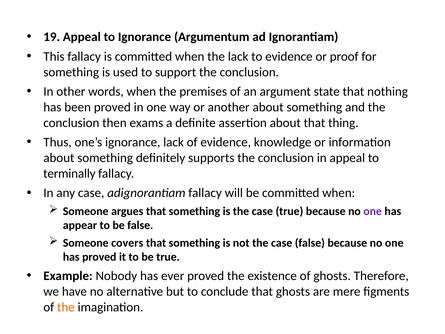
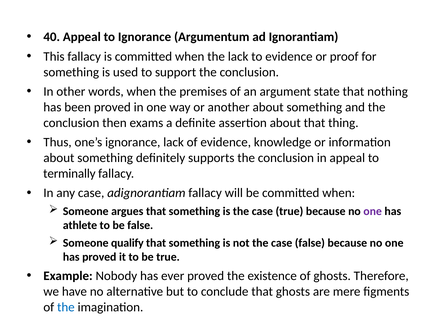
19: 19 -> 40 (52, 37)
appear: appear -> athlete (80, 225)
covers: covers -> qualify (127, 243)
the colour: orange -> blue (66, 307)
